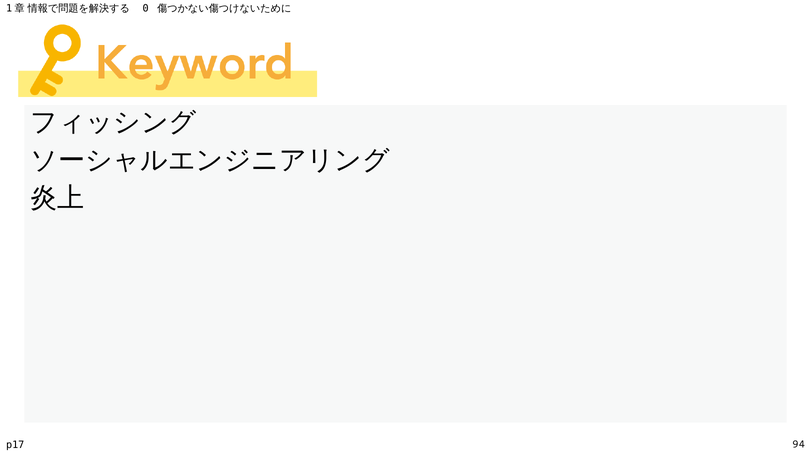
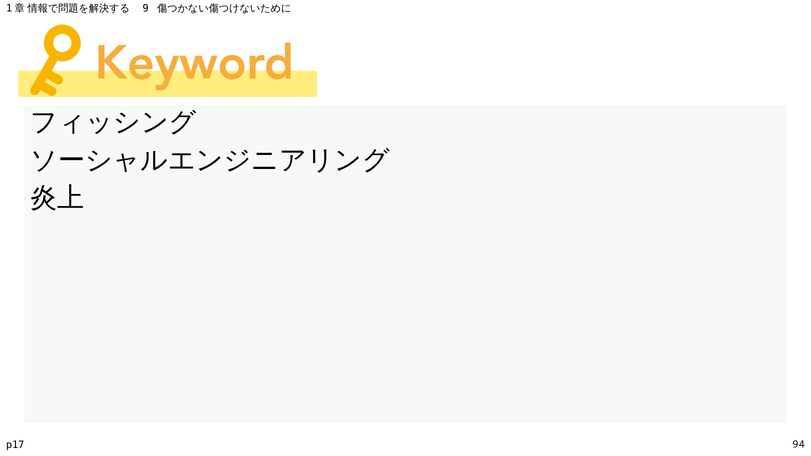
0: 0 -> 9 (146, 8)
